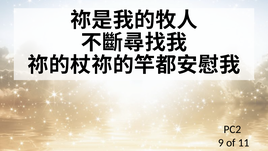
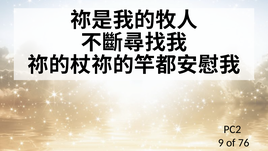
11: 11 -> 76 (244, 143)
